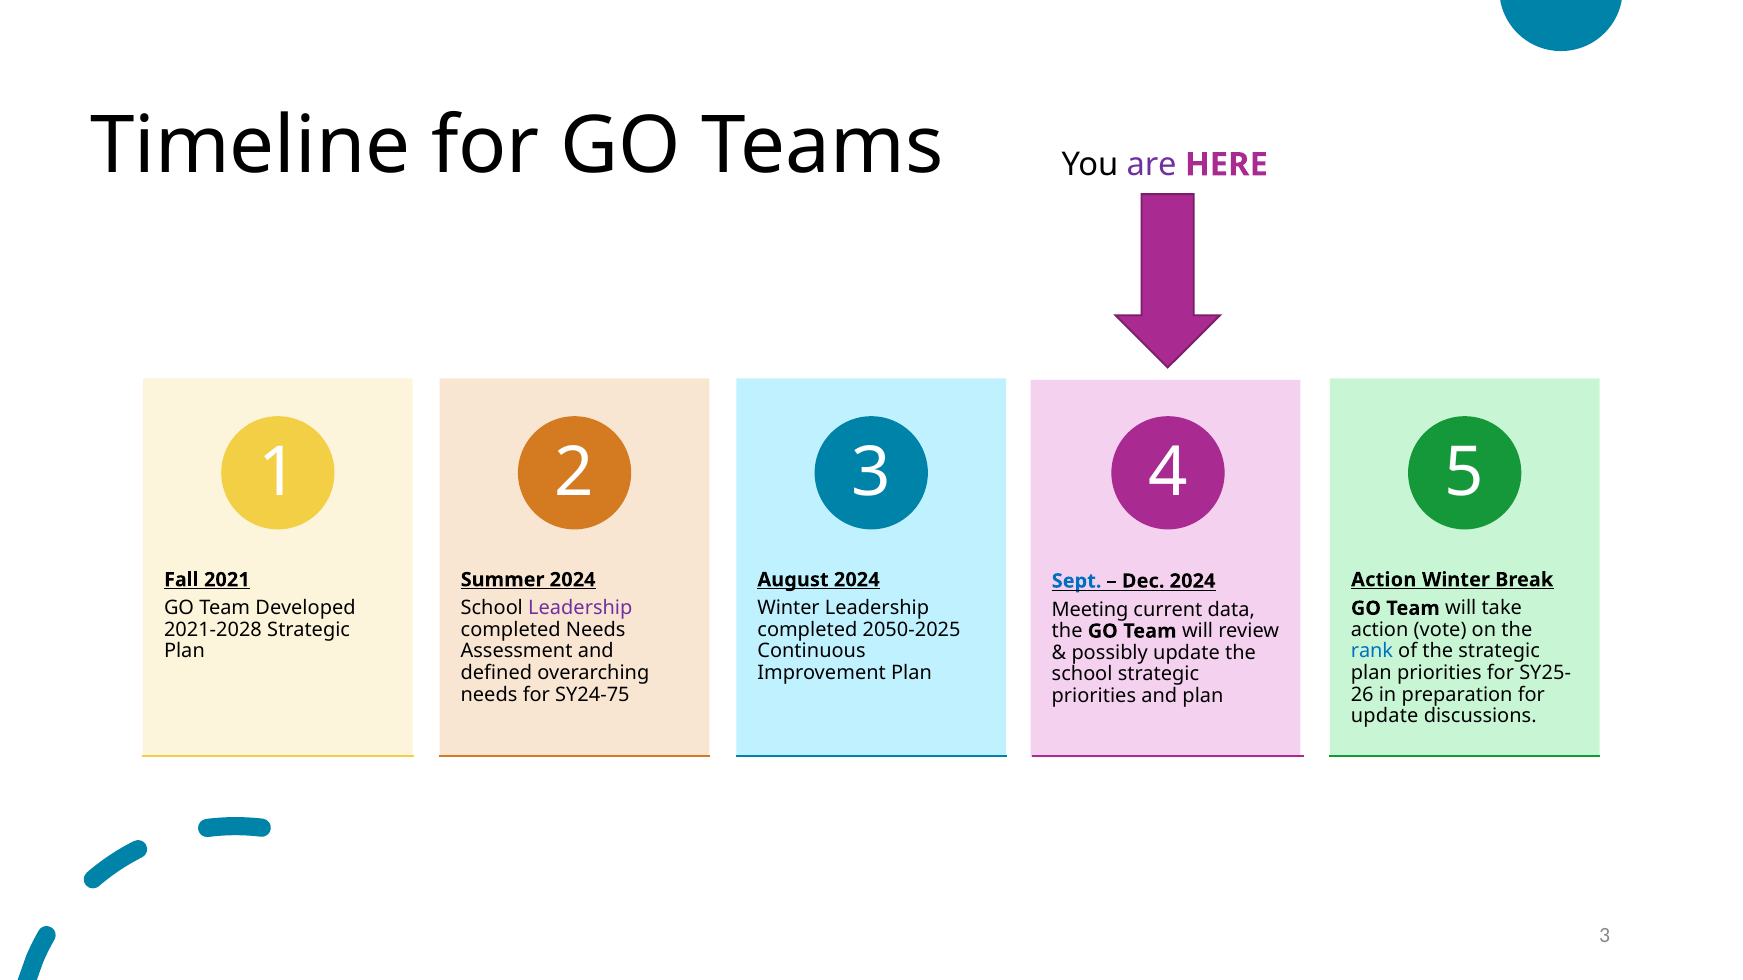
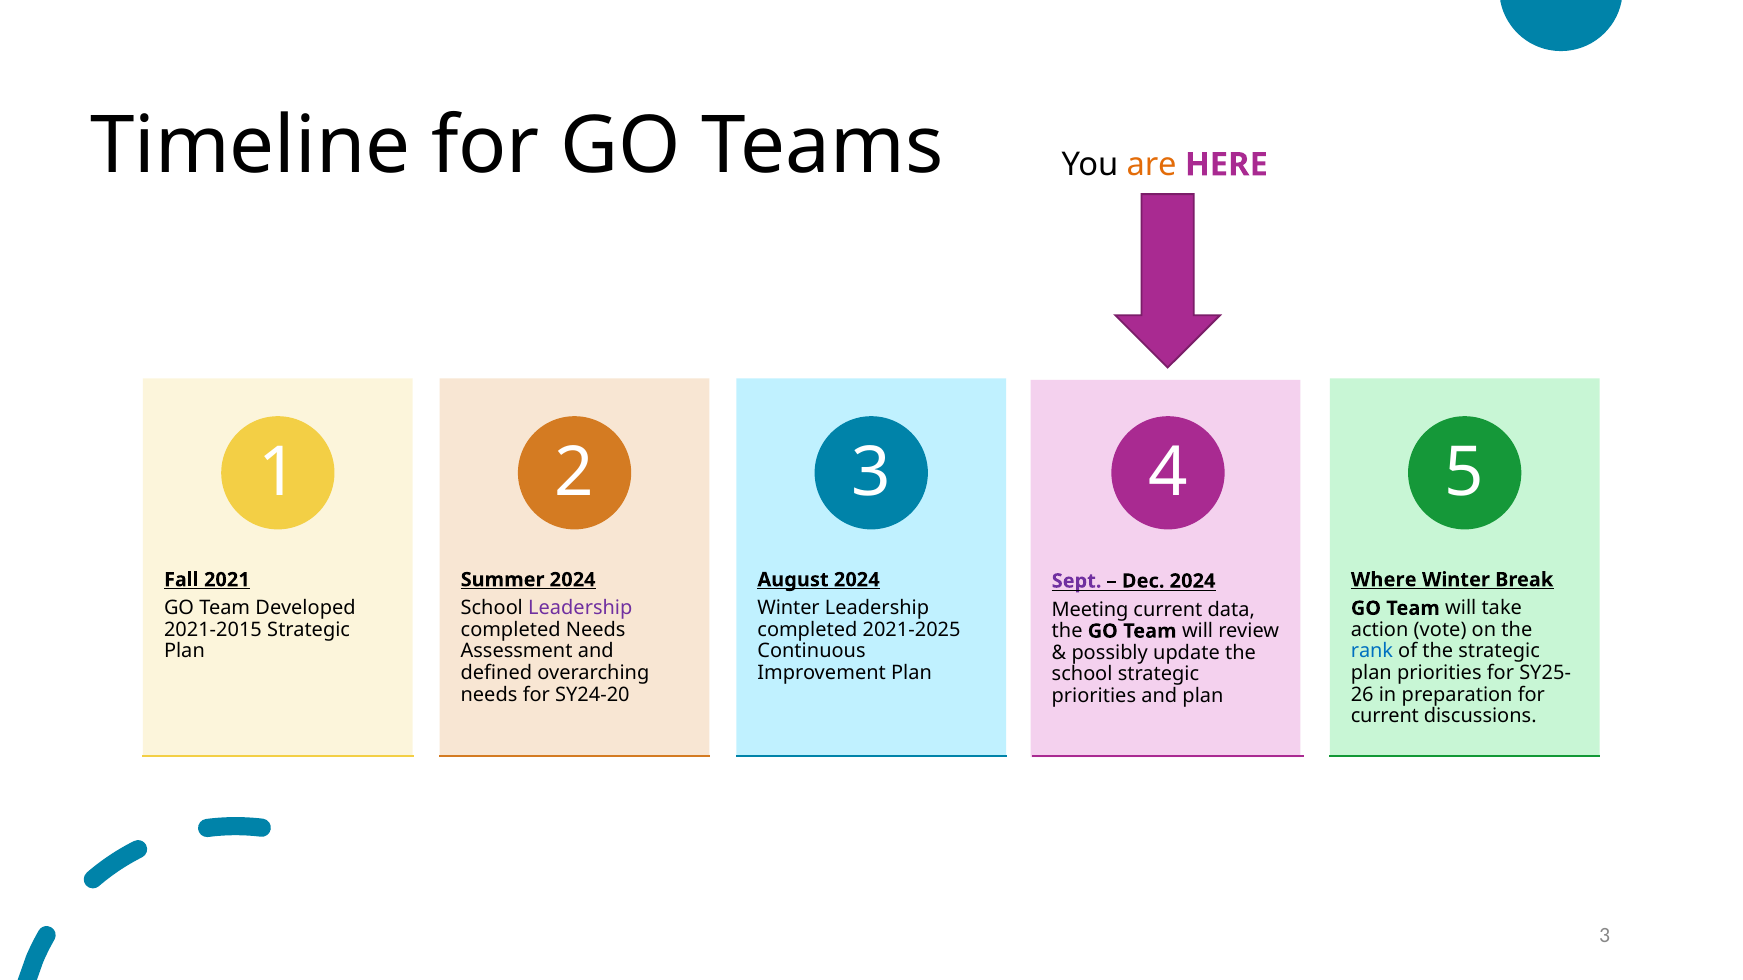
are colour: purple -> orange (1152, 165)
Action: Action -> Where (1384, 580)
Sept colour: blue -> purple (1077, 581)
2021-2028: 2021-2028 -> 2021-2015 (213, 630)
2050-2025: 2050-2025 -> 2021-2025 (912, 630)
SY24-75: SY24-75 -> SY24-20 (592, 695)
update: update -> current (1385, 716)
